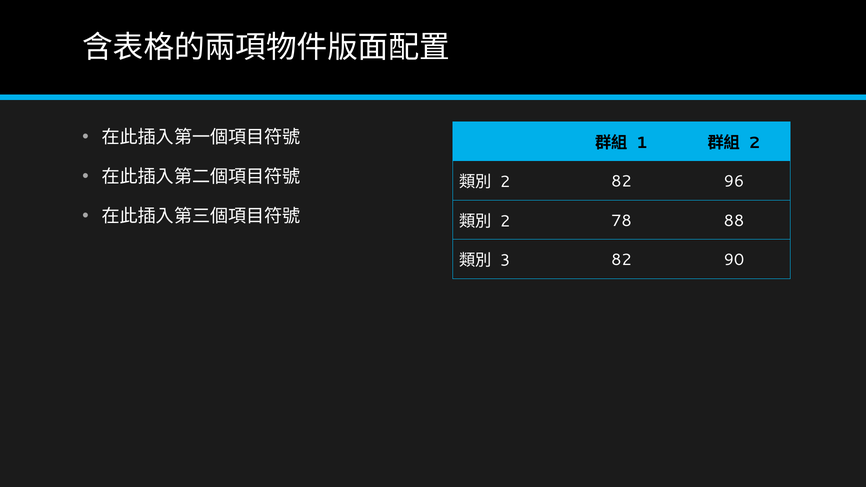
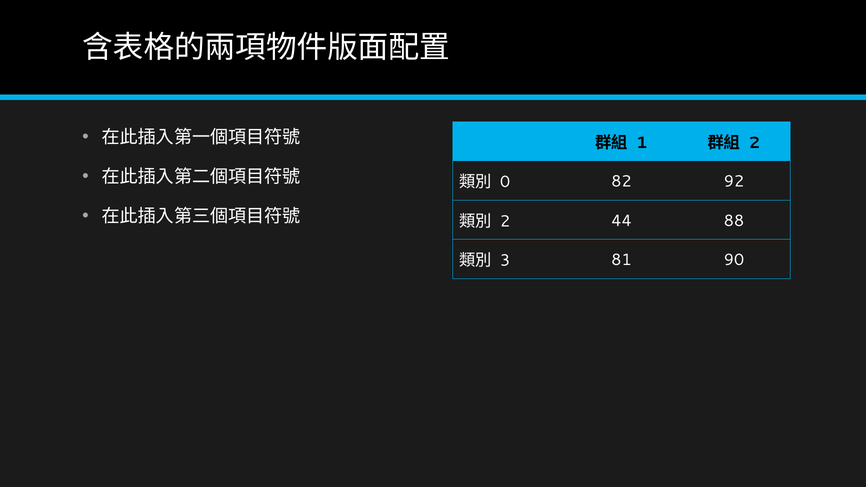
2: 2 -> 0 (505, 182)
96: 96 -> 92 (734, 182)
78: 78 -> 44 (621, 221)
3 82: 82 -> 81 (621, 260)
